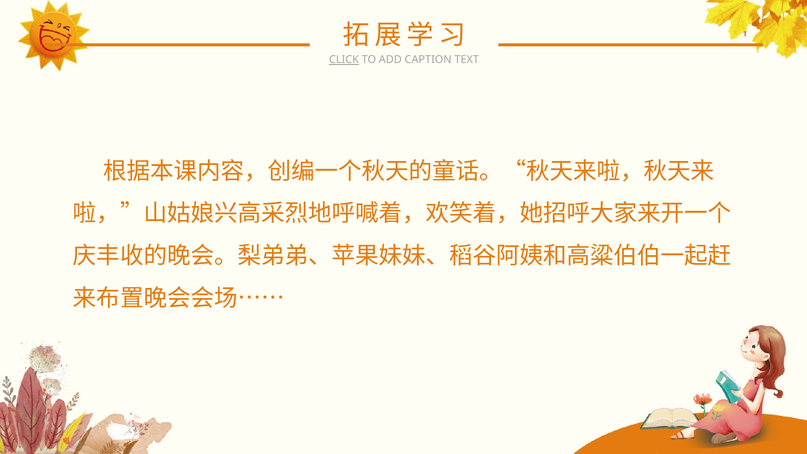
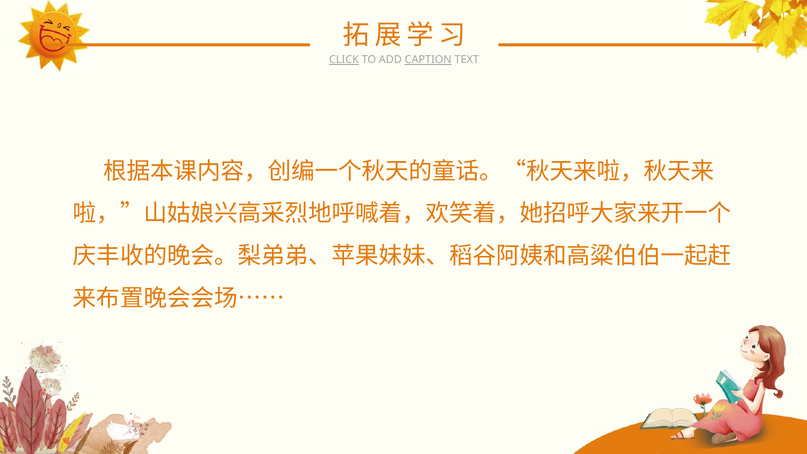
CAPTION underline: none -> present (428, 60)
